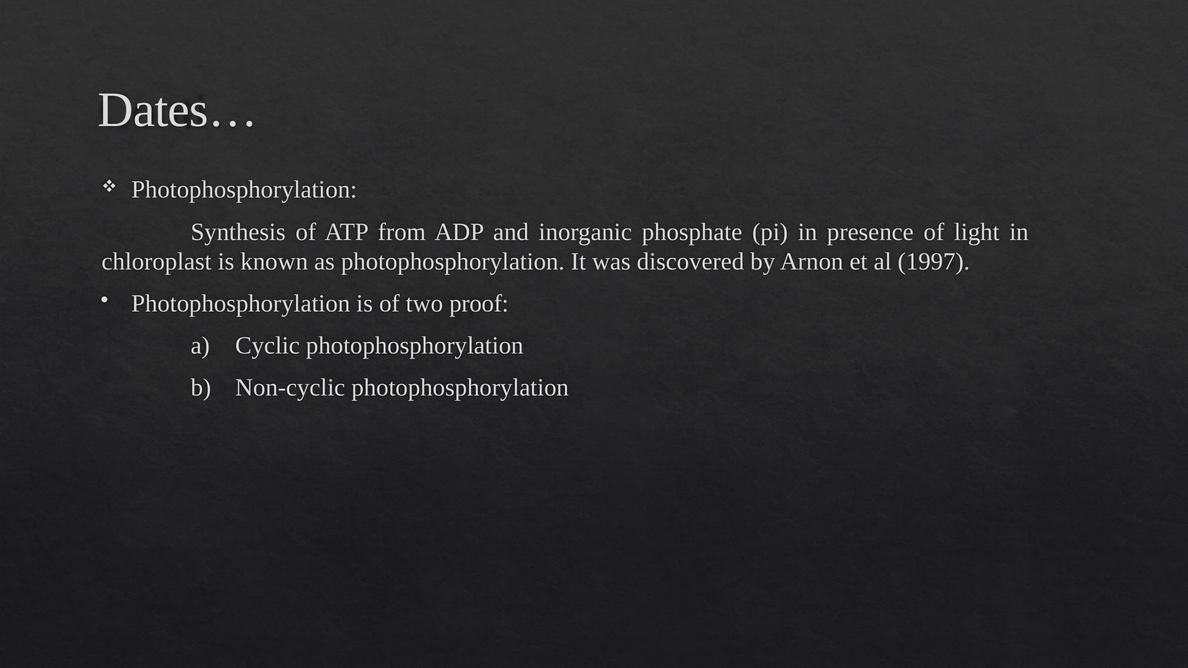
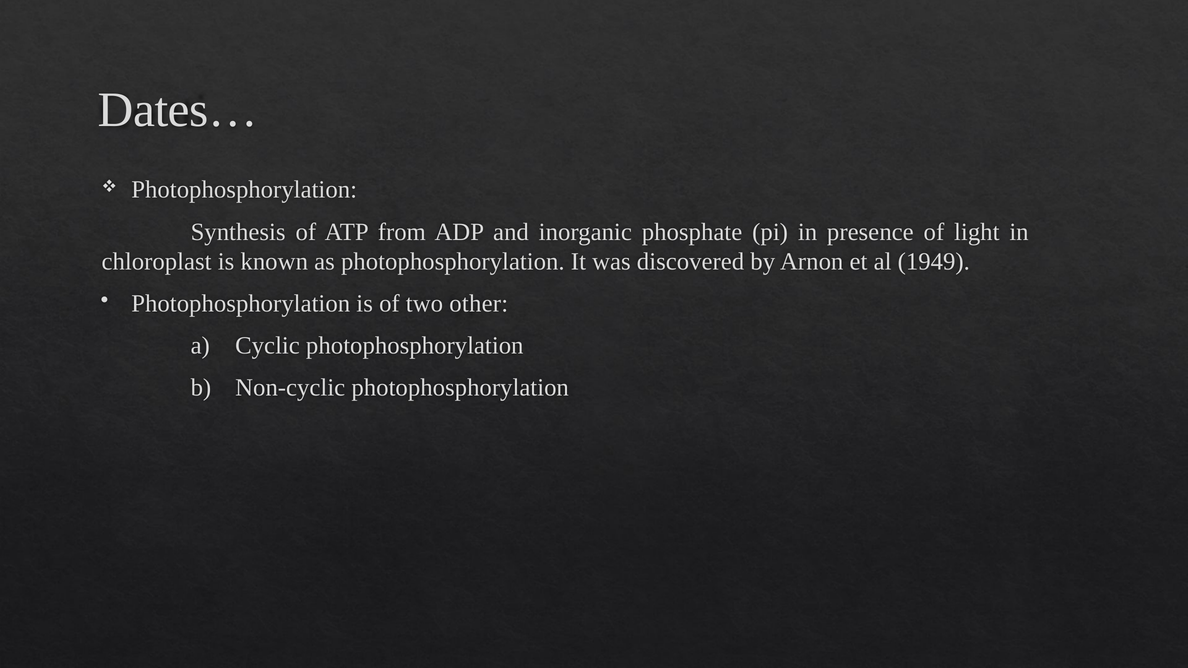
1997: 1997 -> 1949 (934, 262)
proof: proof -> other (479, 304)
